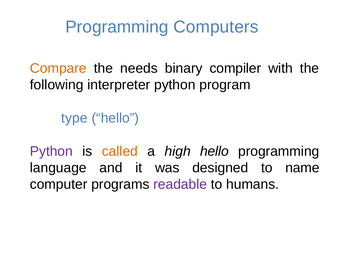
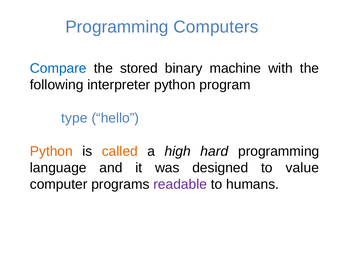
Compare colour: orange -> blue (58, 68)
needs: needs -> stored (139, 68)
compiler: compiler -> machine (235, 68)
Python colour: purple -> orange (51, 151)
high hello: hello -> hard (214, 151)
name: name -> value (302, 167)
